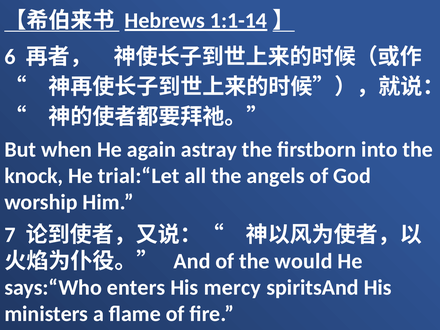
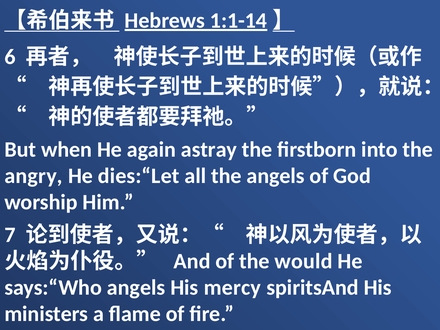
knock: knock -> angry (34, 176)
trial:“Let: trial:“Let -> dies:“Let (139, 176)
says:“Who enters: enters -> angels (136, 288)
